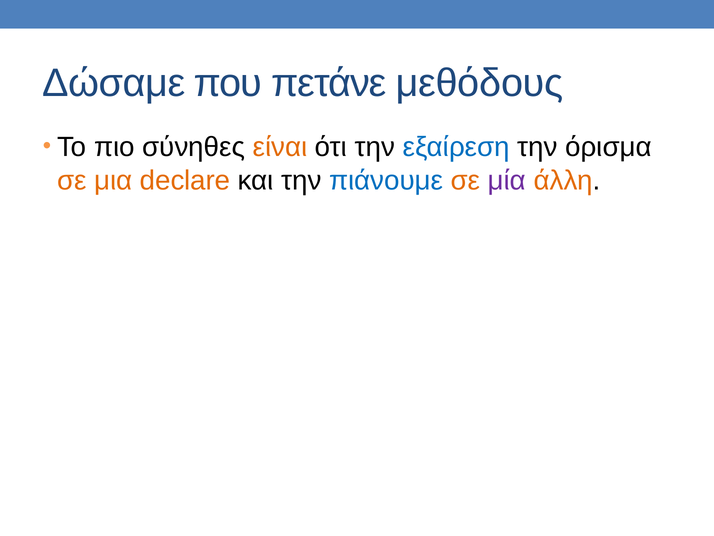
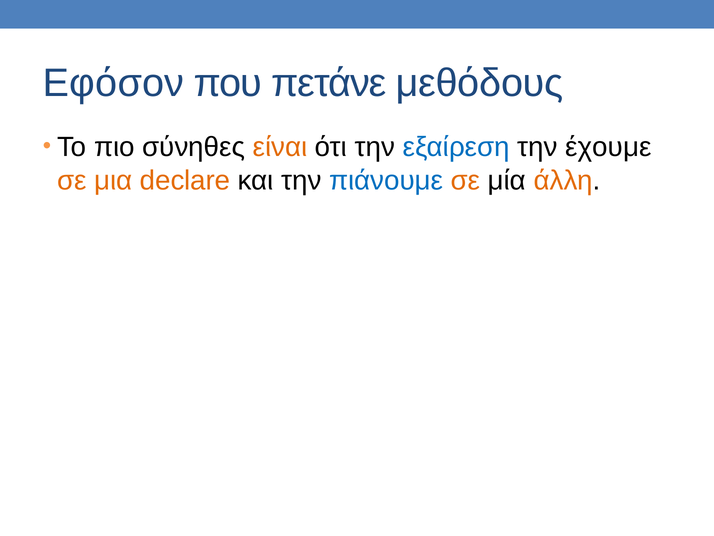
Δώσαμε: Δώσαμε -> Εφόσον (114, 83)
όρισμα: όρισμα -> έχουμε (608, 147)
μία colour: purple -> black (507, 180)
